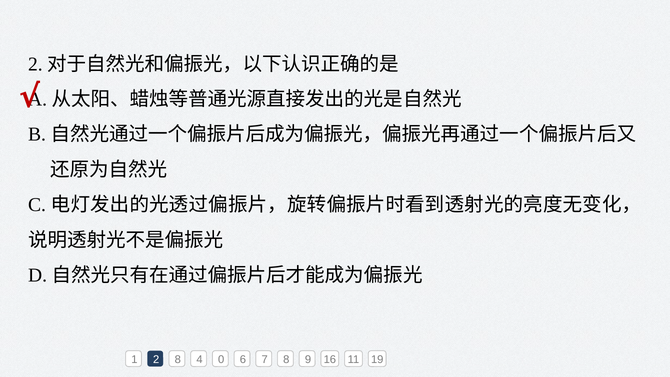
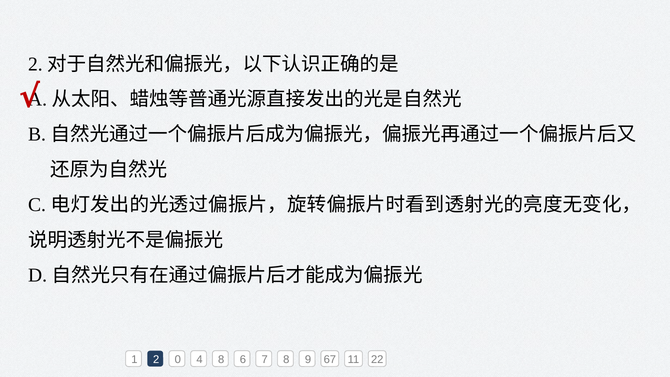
2 8: 8 -> 0 (178, 359)
4 0: 0 -> 8 (221, 359)
16: 16 -> 67 (330, 359)
19: 19 -> 22 (377, 359)
